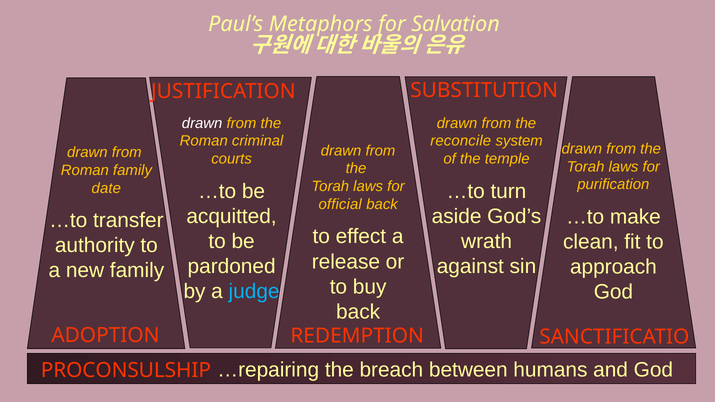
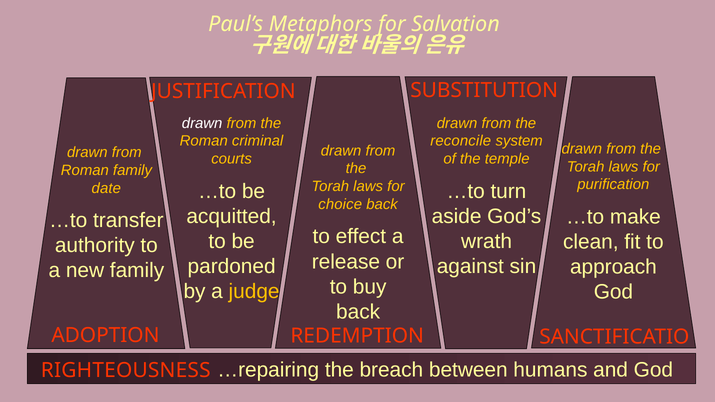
official: official -> choice (340, 204)
judge colour: light blue -> yellow (254, 291)
PROCONSULSHIP: PROCONSULSHIP -> RIGHTEOUSNESS (126, 370)
